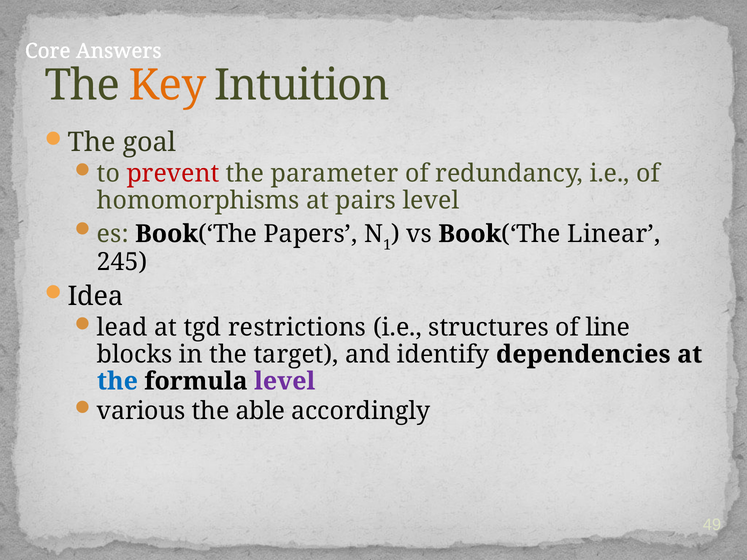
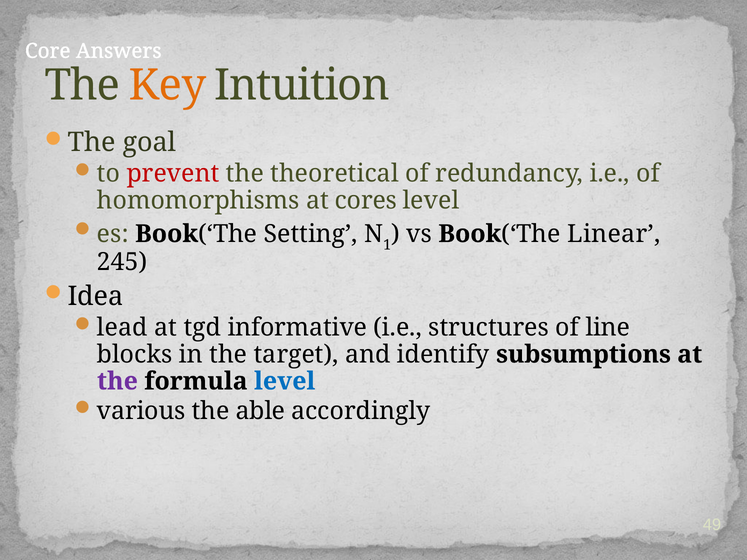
parameter: parameter -> theoretical (335, 174)
pairs: pairs -> cores (366, 201)
Papers: Papers -> Setting (311, 234)
restrictions: restrictions -> informative (297, 328)
dependencies: dependencies -> subsumptions (583, 355)
the colour: blue -> purple (117, 381)
level colour: purple -> blue (285, 381)
